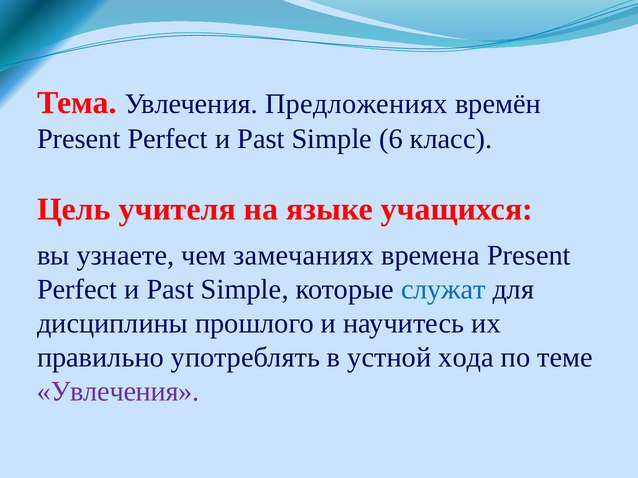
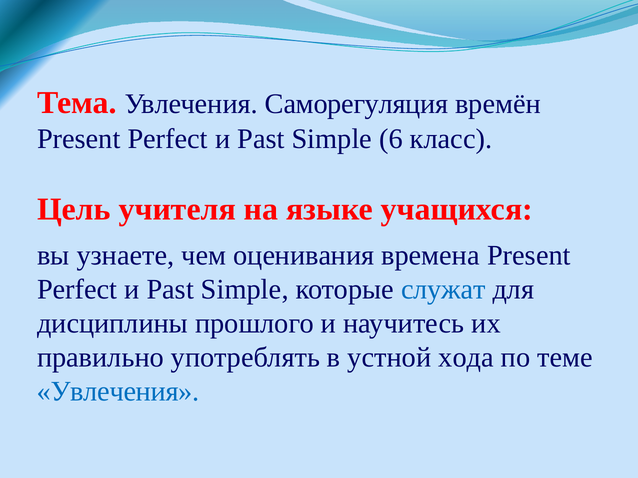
Предложениях: Предложениях -> Саморегуляция (357, 104)
замечаниях: замечаниях -> оценивания (304, 256)
Увлечения colour: purple -> blue (118, 392)
